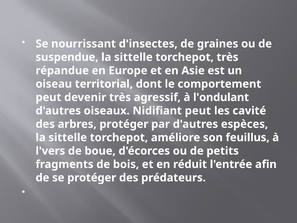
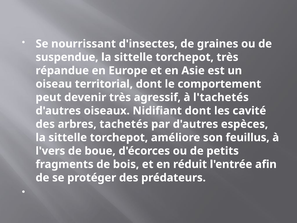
l'ondulant: l'ondulant -> l'tachetés (221, 97)
Nidifiant peut: peut -> dont (198, 111)
arbres protéger: protéger -> tachetés (124, 124)
